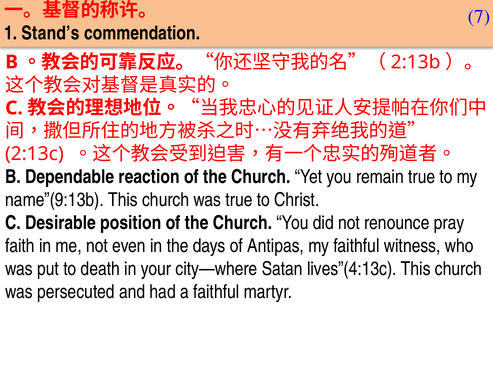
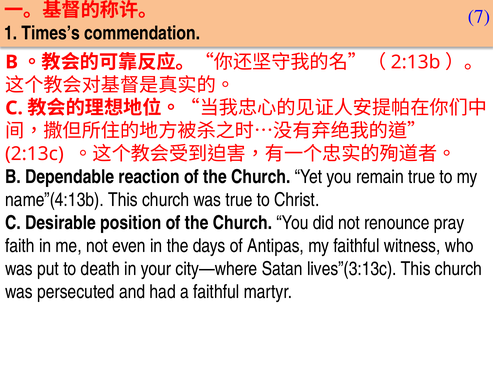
Stand’s: Stand’s -> Times’s (51, 33)
name”(9:13b: name”(9:13b -> name”(4:13b (54, 200)
lives”(4:13c: lives”(4:13c -> lives”(3:13c (352, 269)
